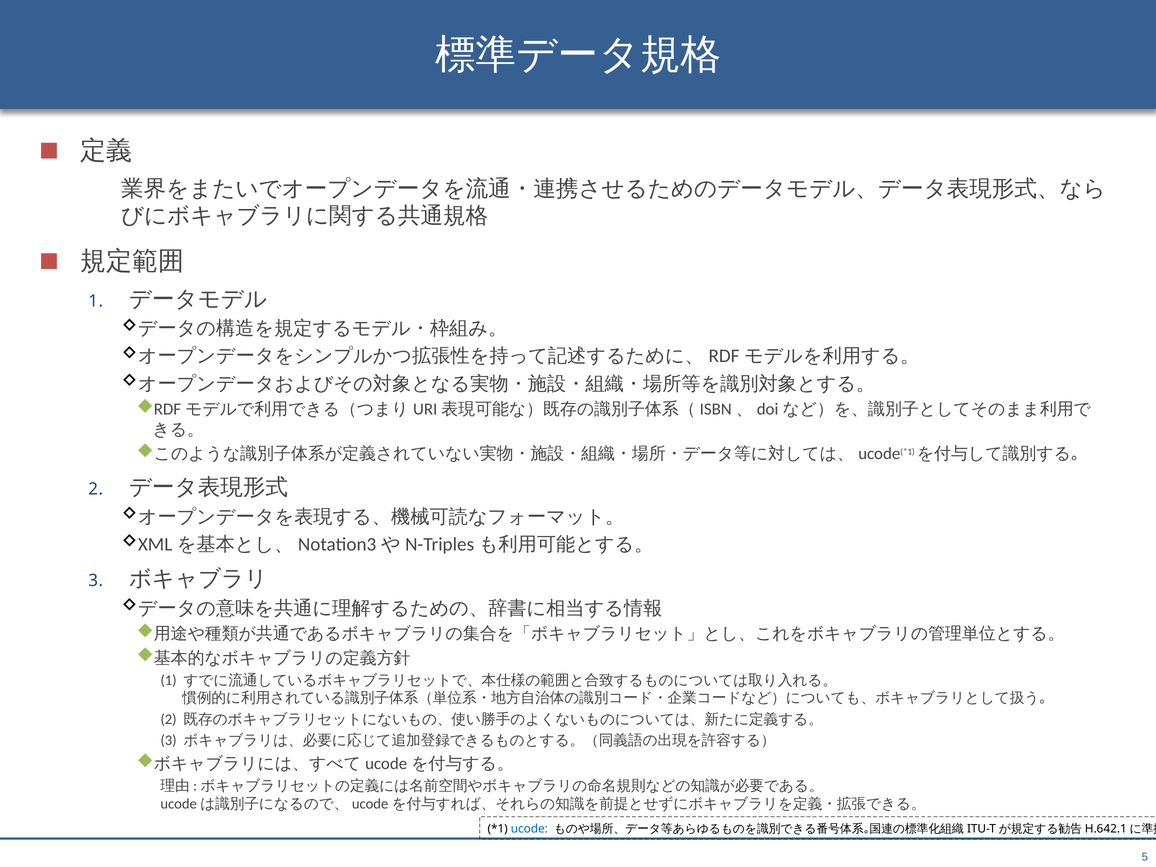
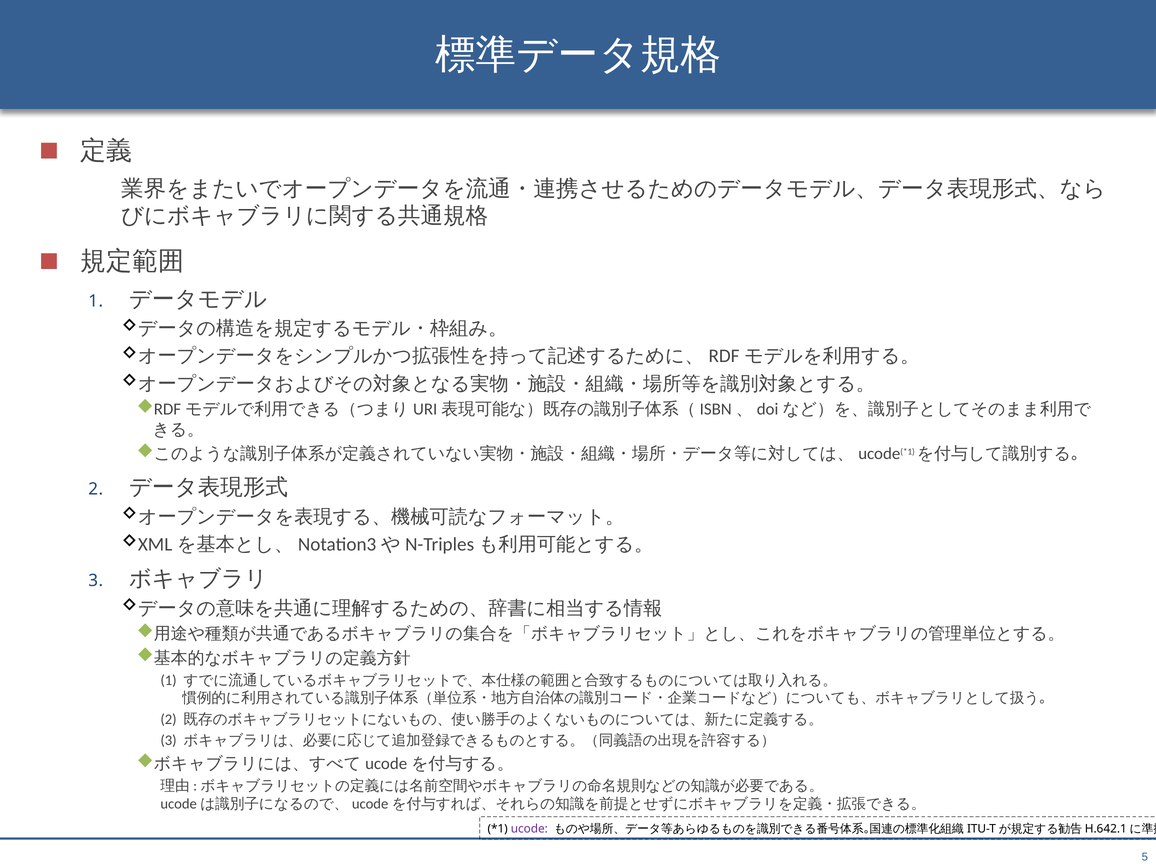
ucode colour: blue -> purple (529, 829)
